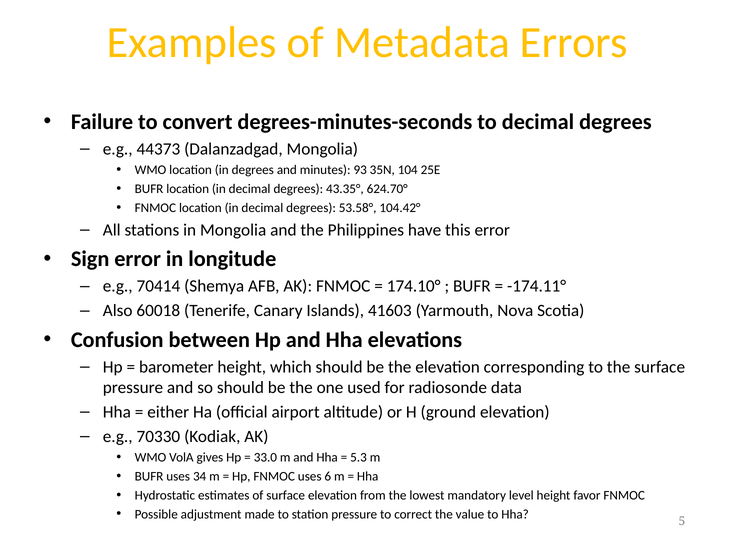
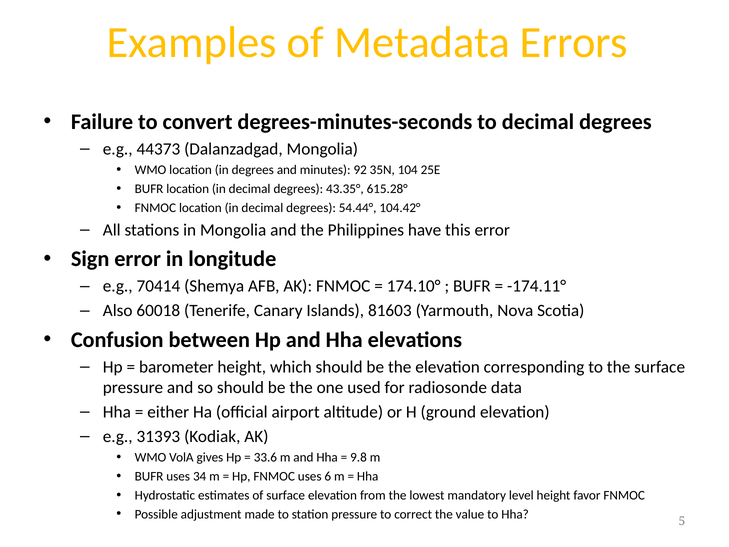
93: 93 -> 92 (360, 170)
624.70°: 624.70° -> 615.28° (387, 189)
53.58°: 53.58° -> 54.44° (358, 208)
41603: 41603 -> 81603 (390, 311)
70330: 70330 -> 31393 (158, 436)
33.0: 33.0 -> 33.6 (265, 457)
5.3: 5.3 -> 9.8 (359, 457)
